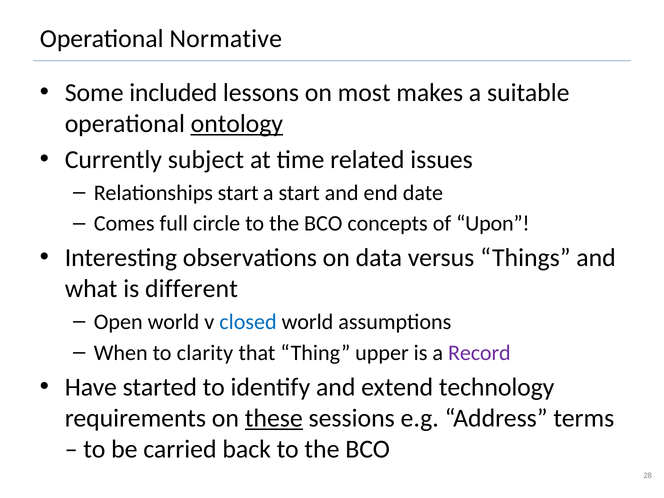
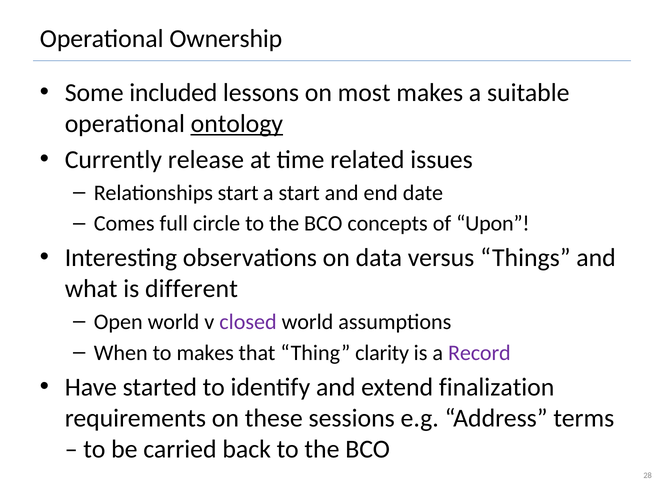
Normative: Normative -> Ownership (226, 39)
subject: subject -> release (206, 160)
closed colour: blue -> purple (248, 322)
to clarity: clarity -> makes (205, 353)
upper: upper -> clarity (382, 353)
technology: technology -> finalization (497, 387)
these underline: present -> none (274, 418)
